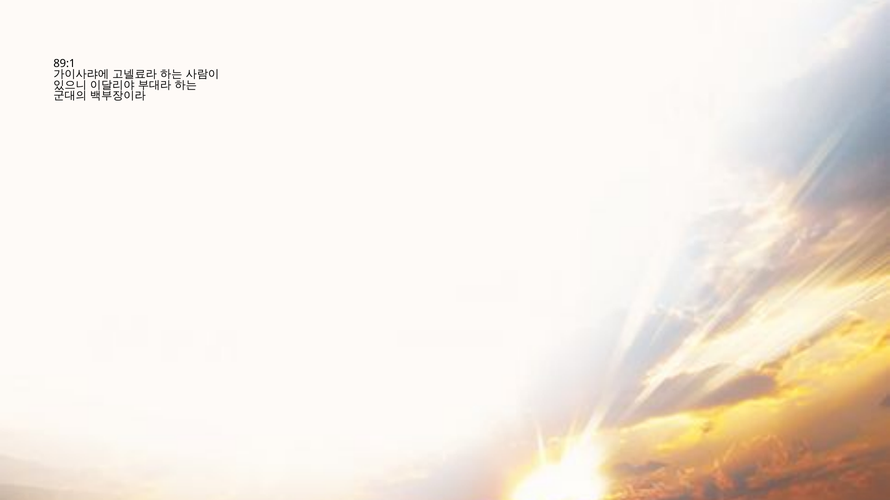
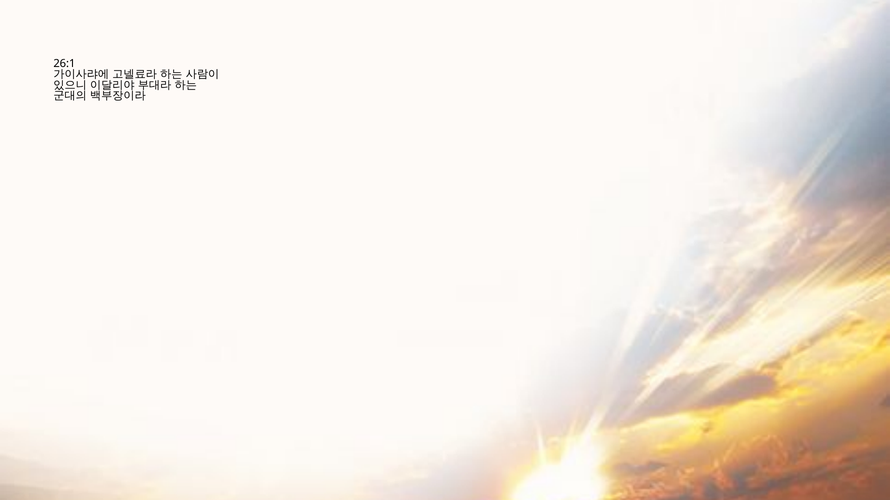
89:1: 89:1 -> 26:1 (64, 64)
